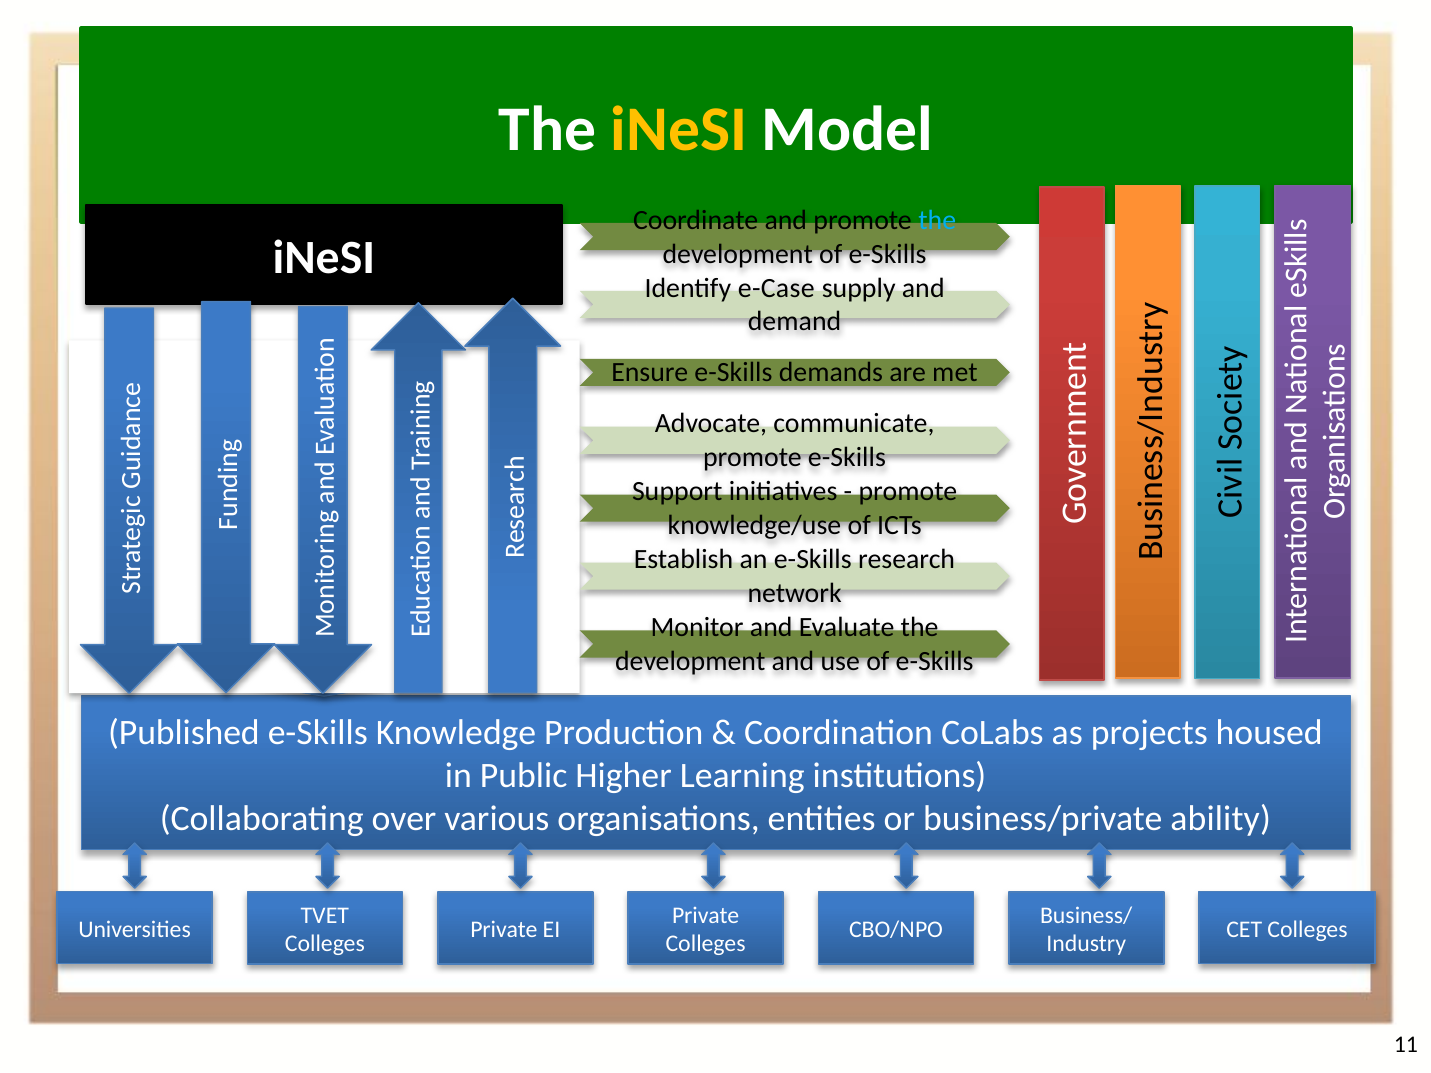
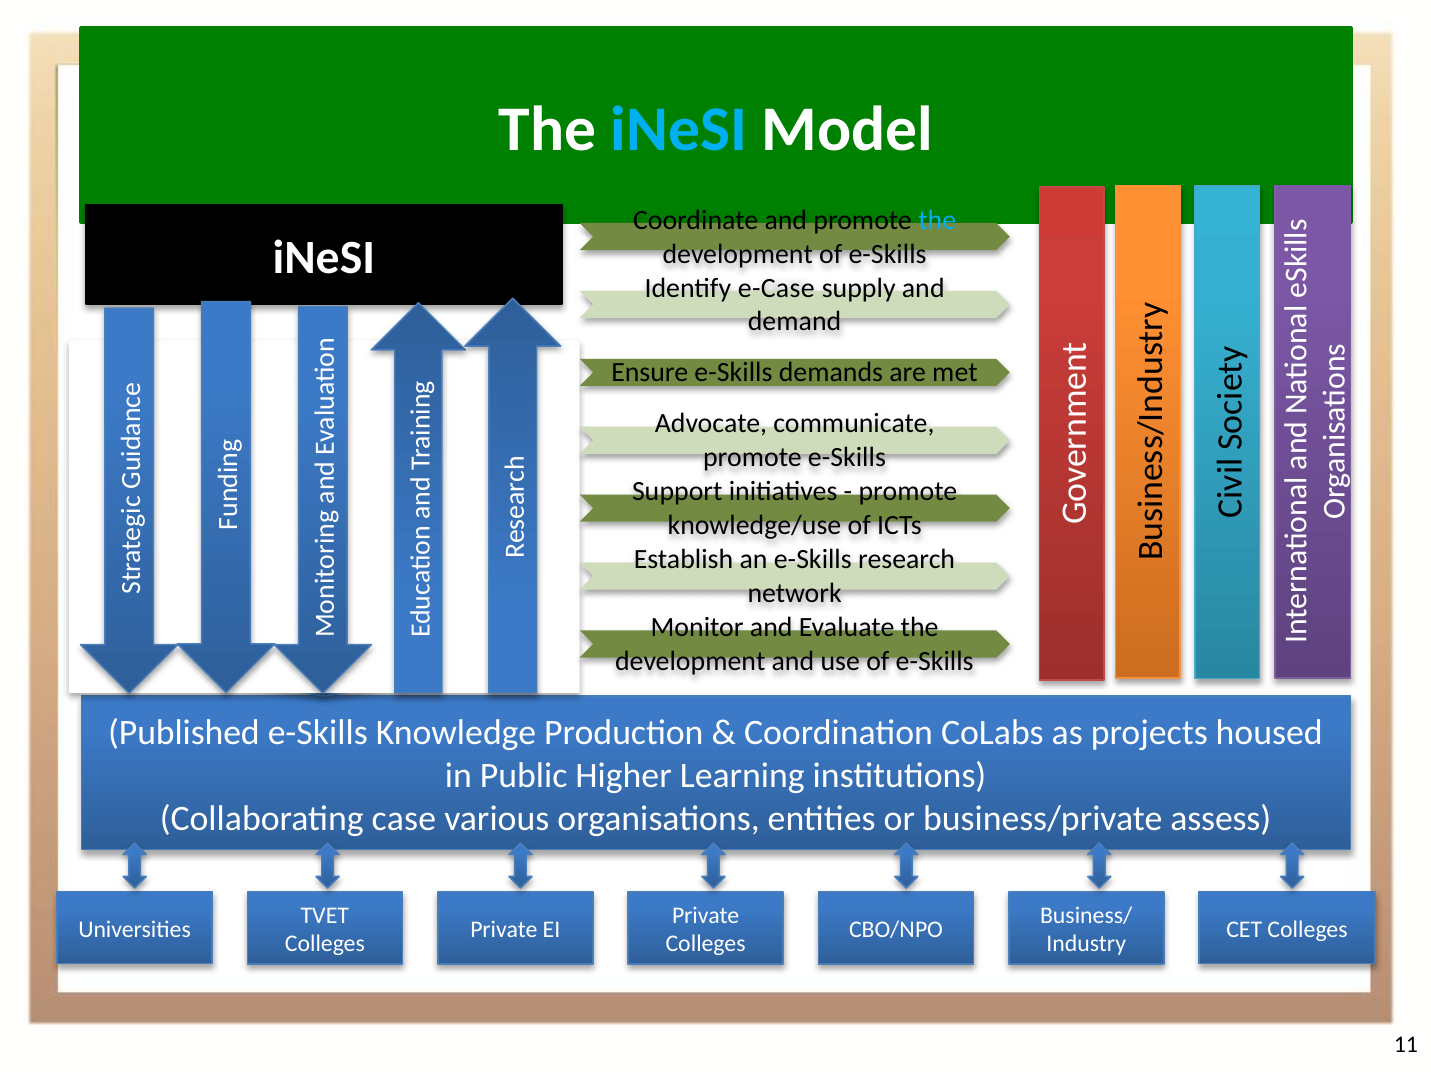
iNeSI colour: yellow -> light blue (679, 130)
over: over -> case (404, 818)
ability: ability -> assess (1221, 818)
